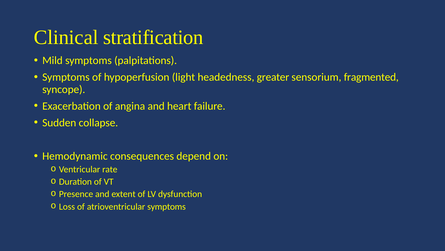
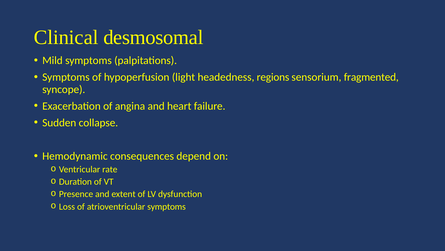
stratification: stratification -> desmosomal (153, 37)
greater: greater -> regions (273, 77)
